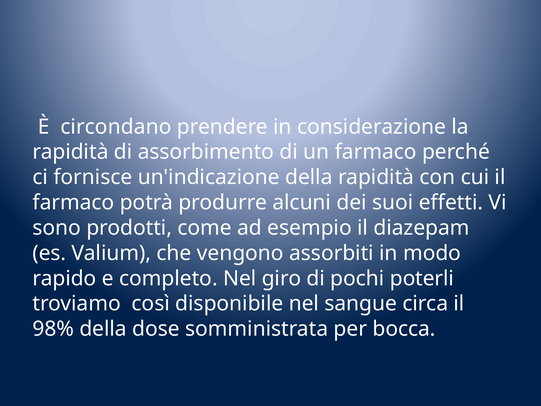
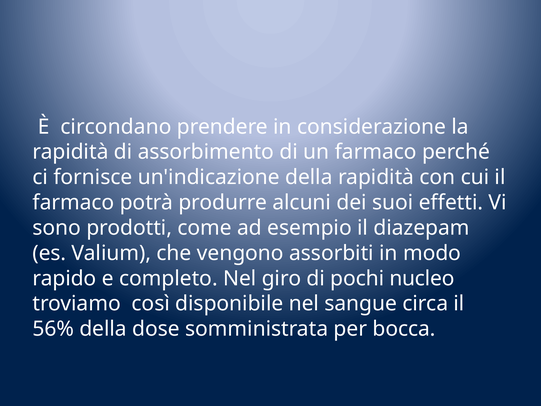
poterli: poterli -> nucleo (422, 278)
98%: 98% -> 56% (53, 329)
